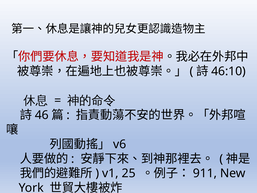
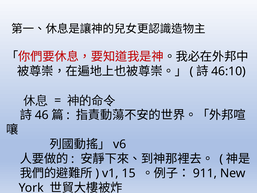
25: 25 -> 15 (129, 173)
